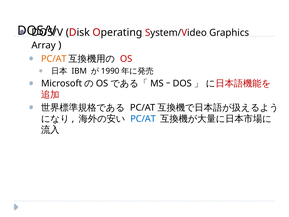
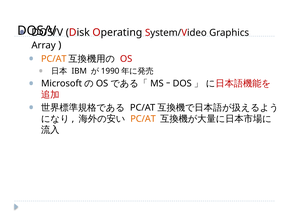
PC/AT colour: blue -> orange (143, 119)
